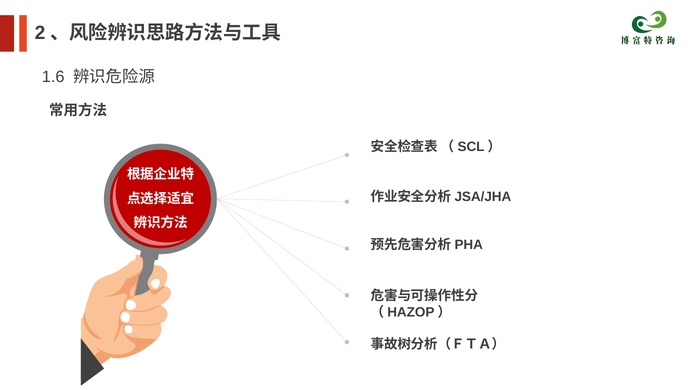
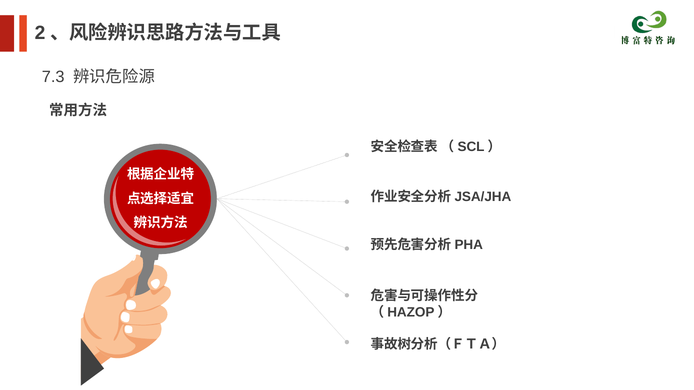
1.6: 1.6 -> 7.3 (53, 77)
